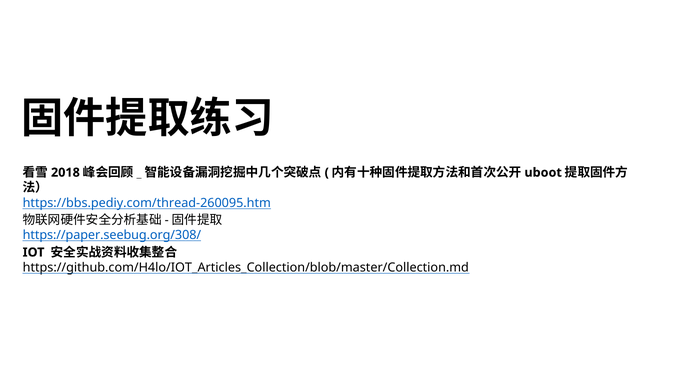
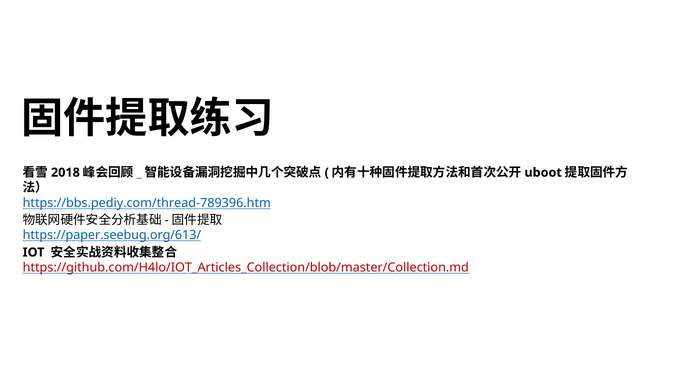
https://bbs.pediy.com/thread-260095.htm: https://bbs.pediy.com/thread-260095.htm -> https://bbs.pediy.com/thread-789396.htm (147, 203)
https://paper.seebug.org/308/: https://paper.seebug.org/308/ -> https://paper.seebug.org/613/ (112, 235)
https://github.com/H4lo/IOT_Articles_Collection/blob/master/Collection.md colour: black -> red (246, 268)
